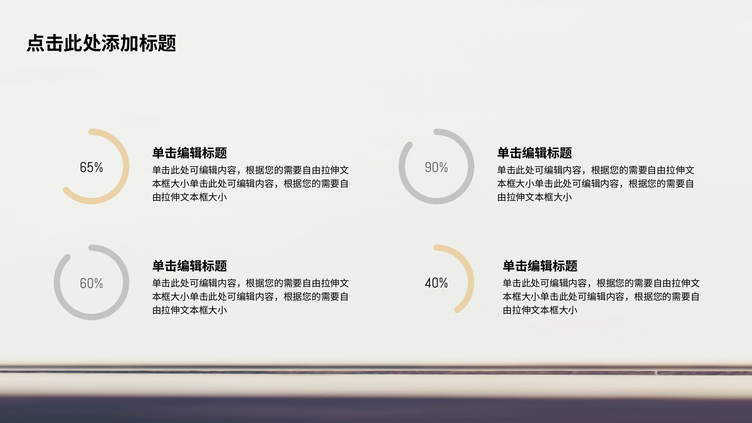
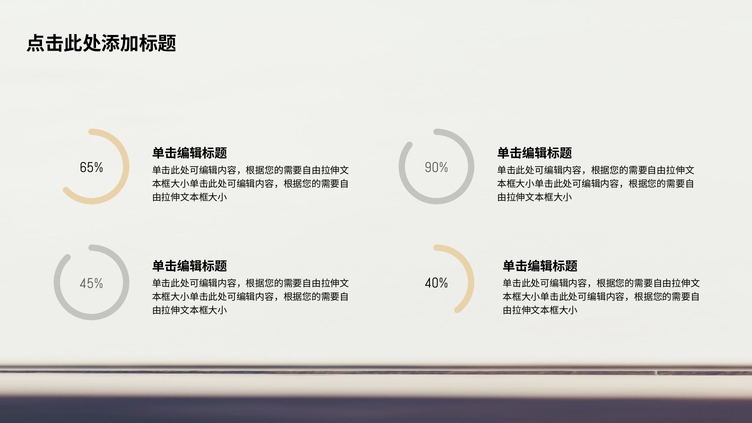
60%: 60% -> 45% (91, 283)
